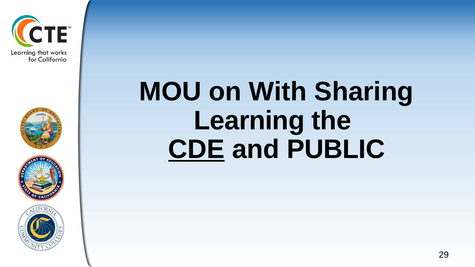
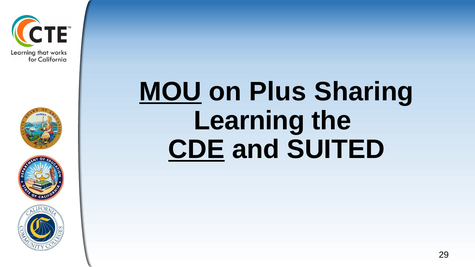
MOU underline: none -> present (170, 92)
With: With -> Plus (278, 92)
PUBLIC: PUBLIC -> SUITED (336, 150)
